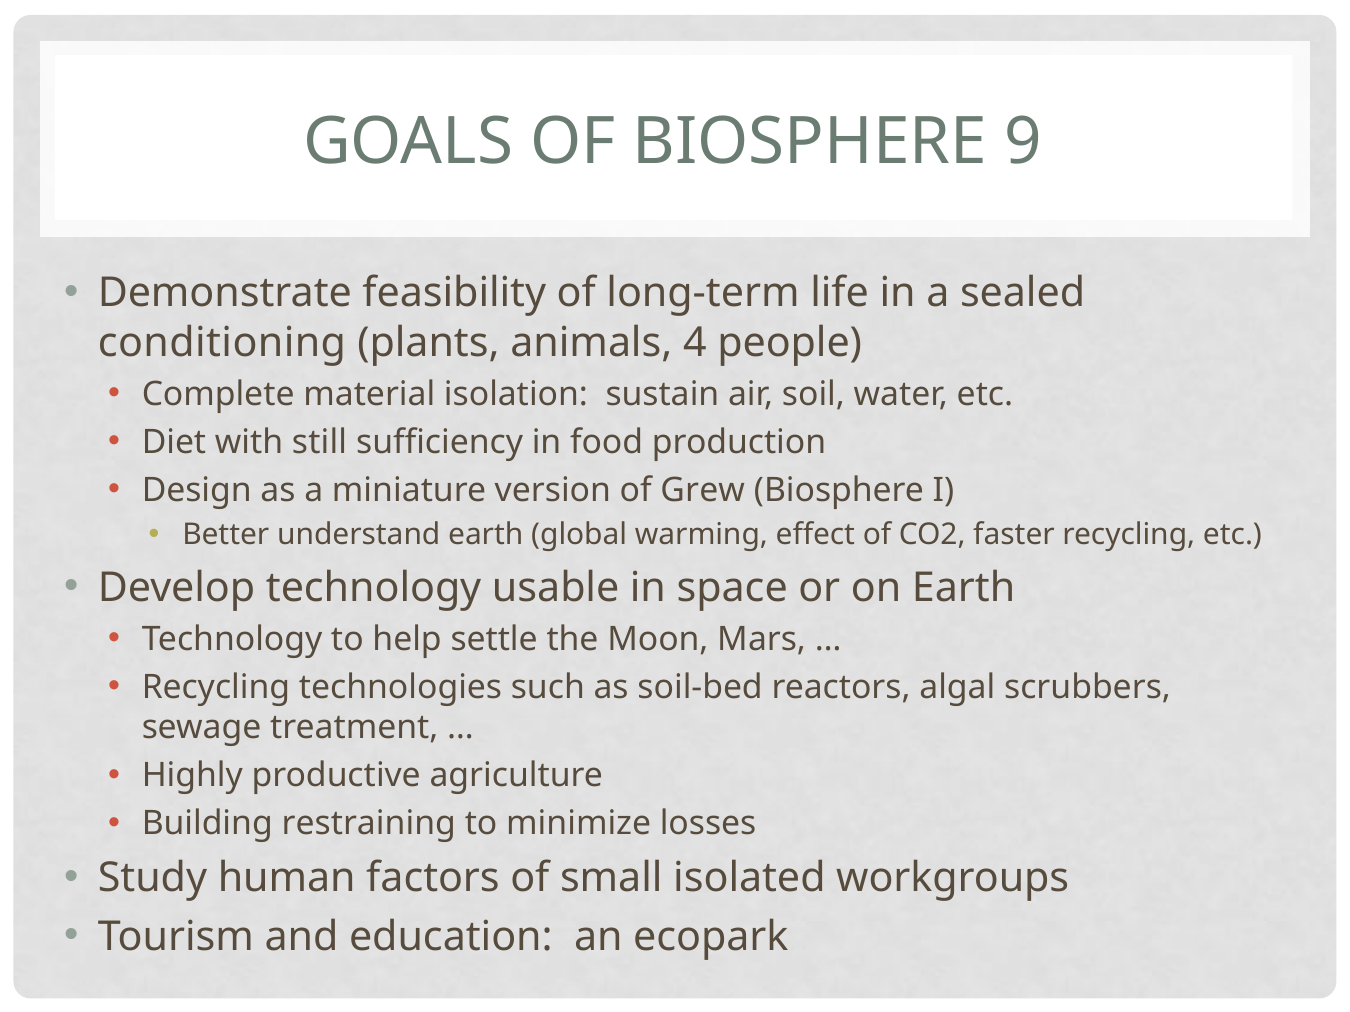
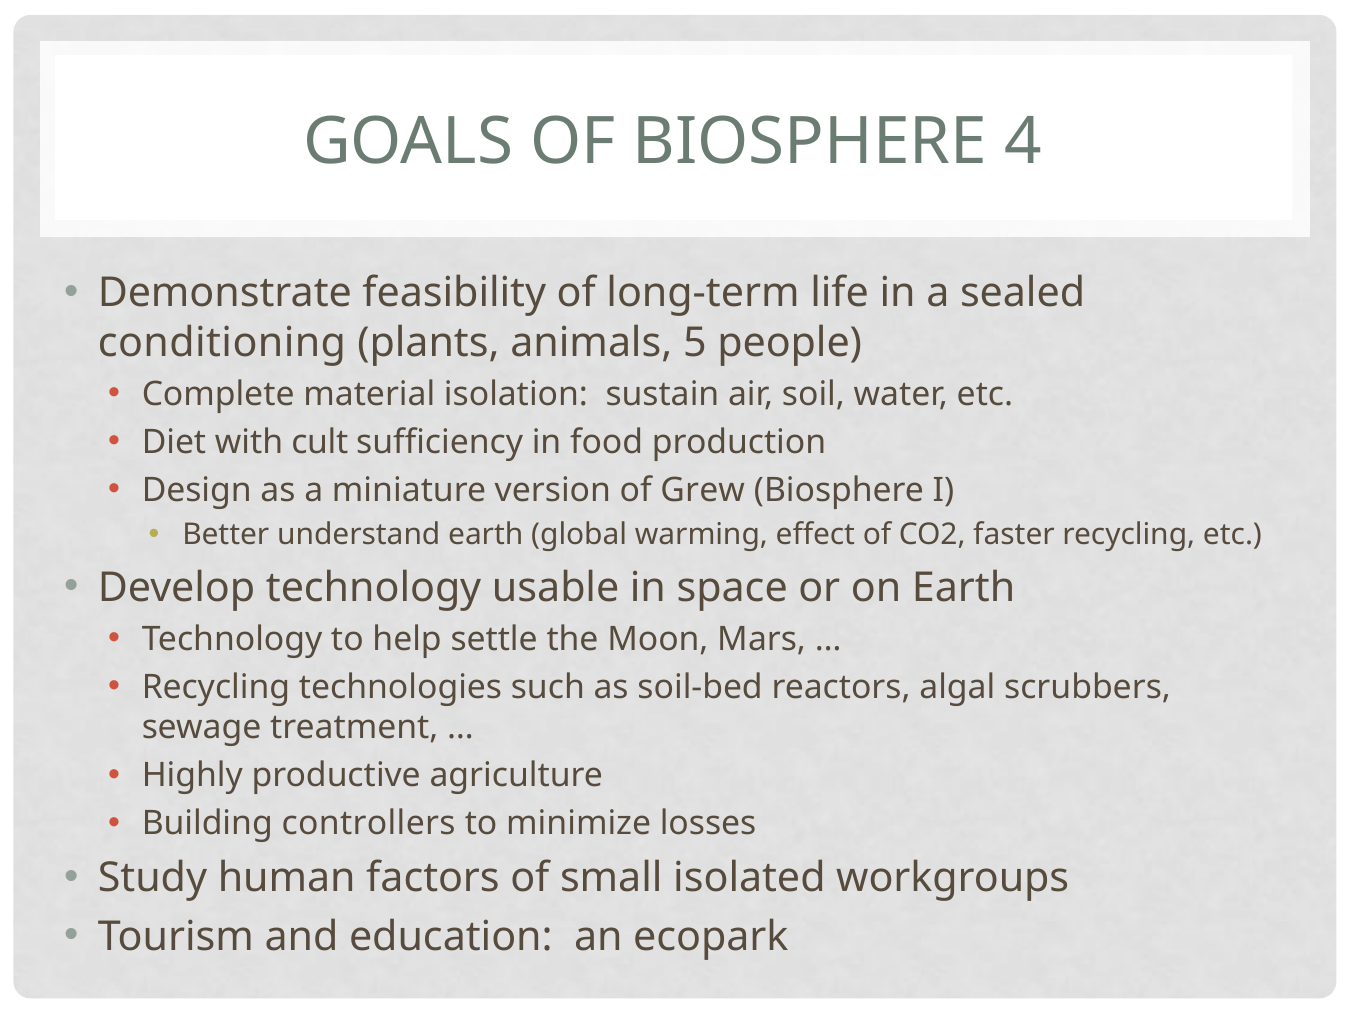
9: 9 -> 4 (1023, 142)
4: 4 -> 5 (695, 343)
still: still -> cult (320, 443)
restraining: restraining -> controllers (369, 824)
